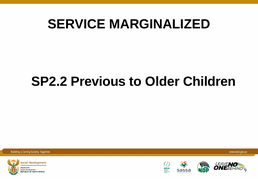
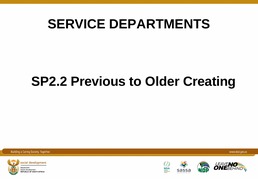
MARGINALIZED: MARGINALIZED -> DEPARTMENTS (160, 24)
Children: Children -> Creating (209, 81)
